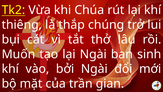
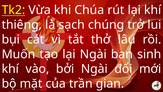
thắp: thắp -> sạch (72, 25)
